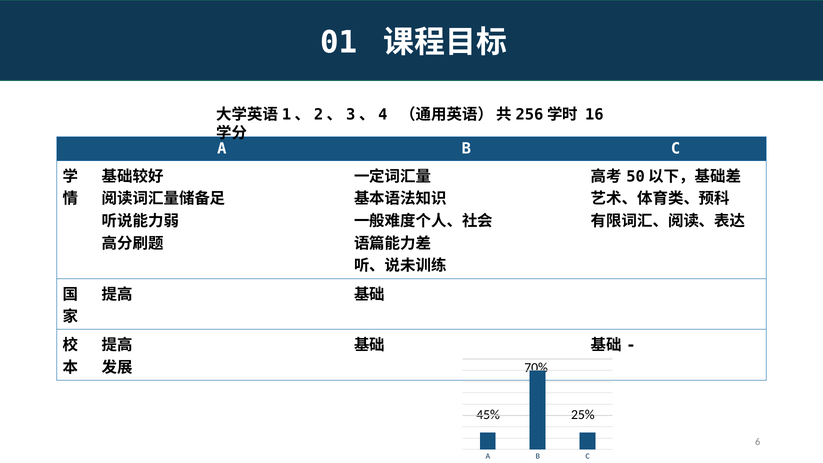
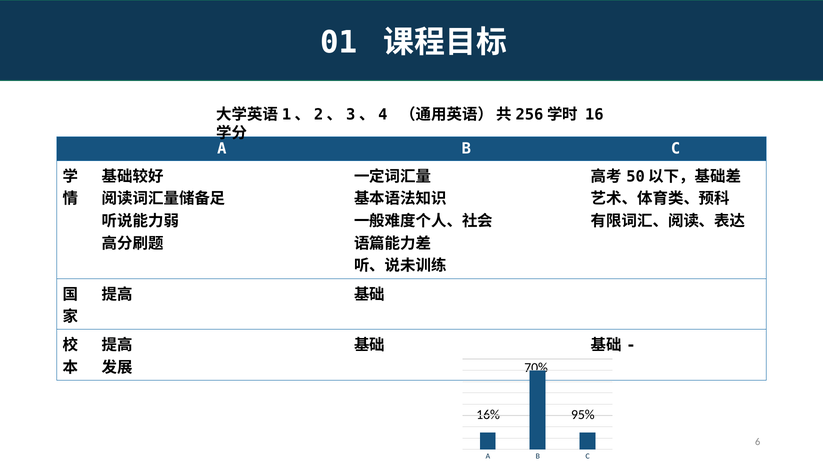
45%: 45% -> 16% (488, 415)
25%: 25% -> 95% (583, 415)
